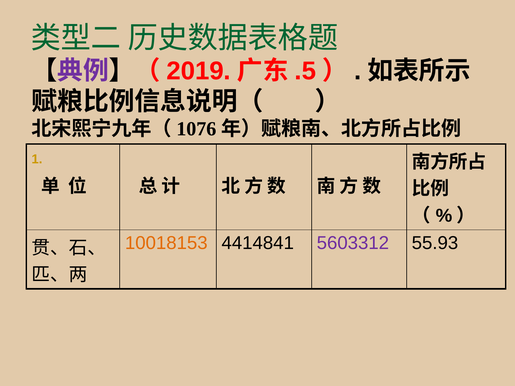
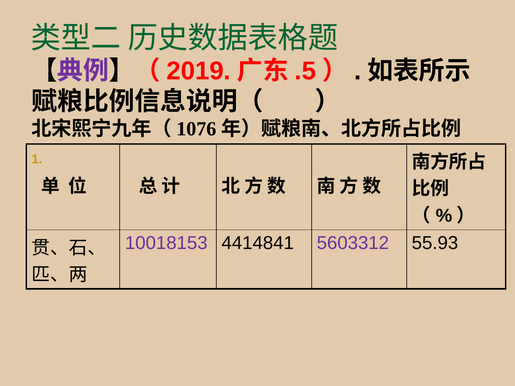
10018153 colour: orange -> purple (166, 243)
